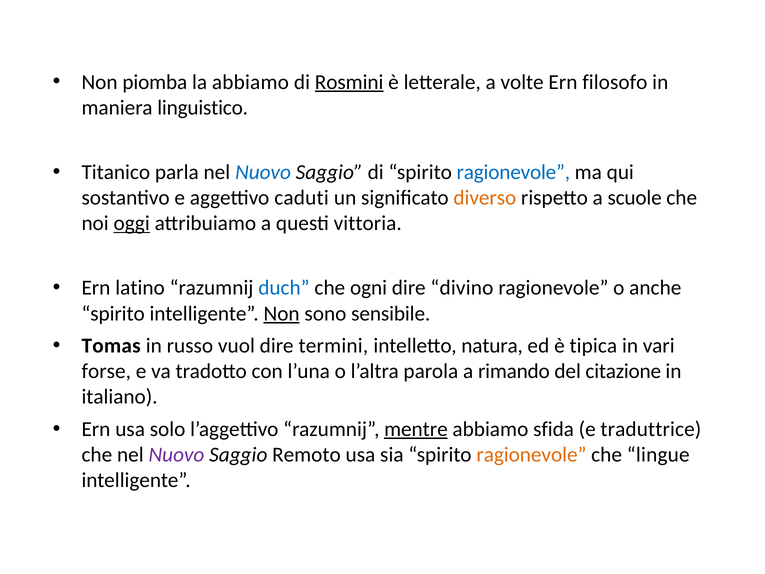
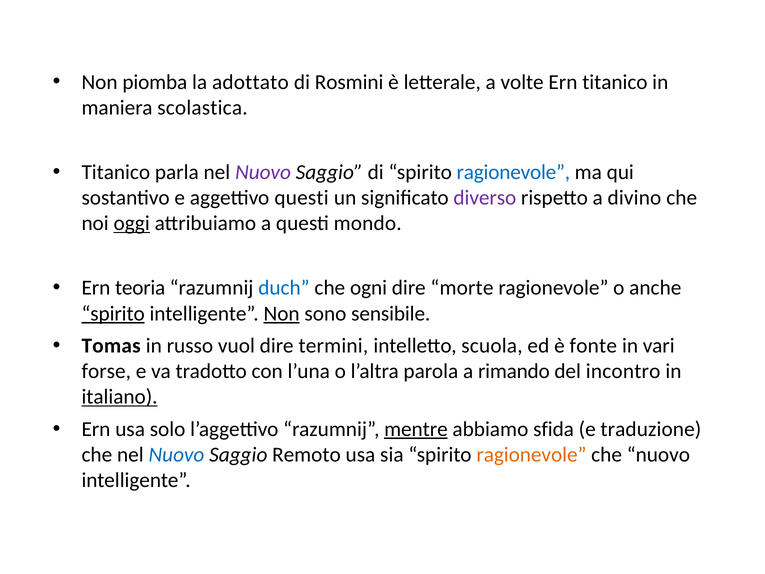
la abbiamo: abbiamo -> adottato (250, 82)
Rosmini underline: present -> none (349, 82)
Ern filosofo: filosofo -> titanico (615, 82)
linguistico: linguistico -> scolastica (202, 108)
Nuovo colour: blue -> purple (263, 172)
aggettivo caduti: caduti -> questi (302, 198)
diverso colour: orange -> purple (485, 198)
scuole: scuole -> divino (634, 198)
vittoria: vittoria -> mondo (368, 223)
latino: latino -> teoria (140, 288)
divino: divino -> morte (462, 288)
spirito underline: none -> present (113, 313)
natura: natura -> scuola (492, 346)
tipica: tipica -> fonte (593, 346)
citazione: citazione -> incontro (623, 371)
italiano underline: none -> present (120, 397)
traduttrice: traduttrice -> traduzione (651, 429)
Nuovo colour: purple -> blue (176, 455)
che lingue: lingue -> nuovo (658, 455)
